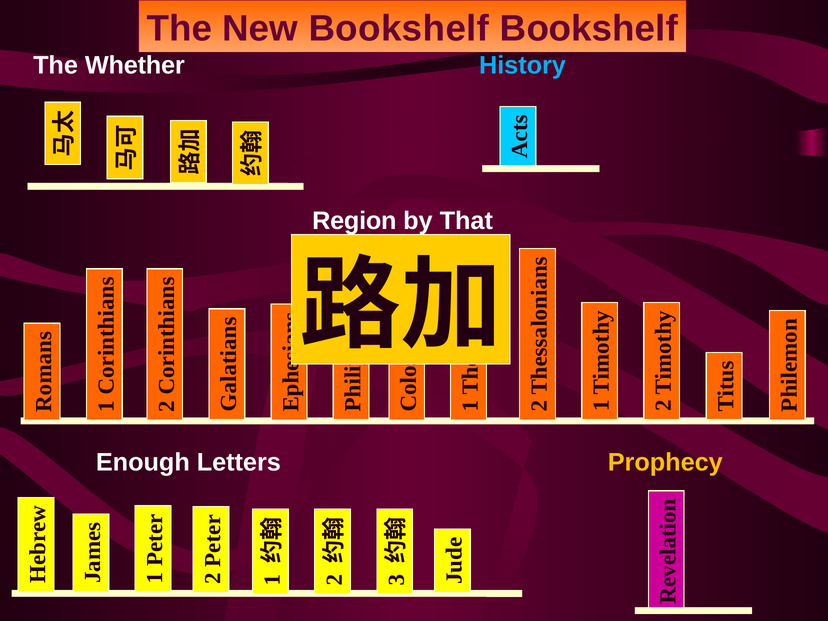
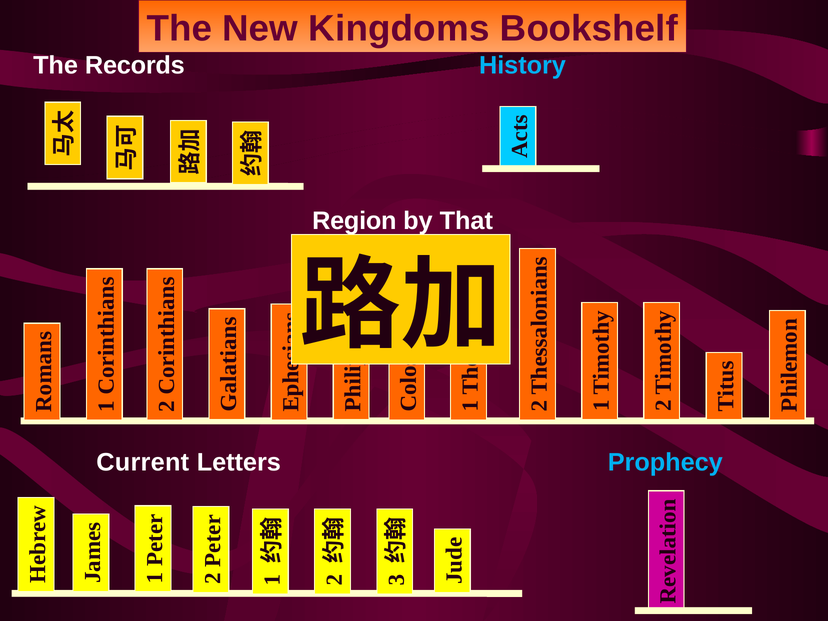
New Bookshelf: Bookshelf -> Kingdoms (399, 29)
Whether: Whether -> Records (135, 65)
Enough: Enough -> Current (143, 463)
Prophecy colour: yellow -> light blue (665, 463)
